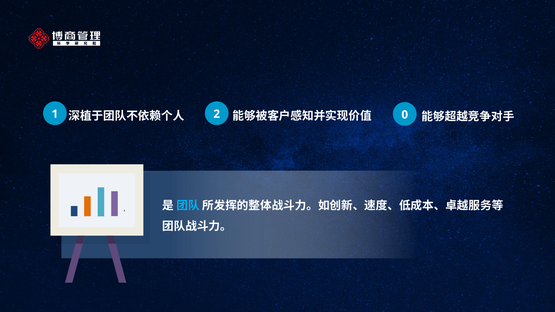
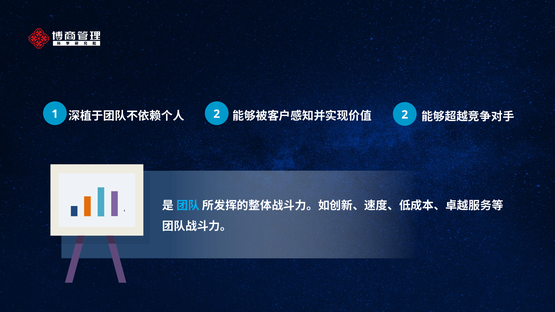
0: 0 -> 2 (405, 115)
